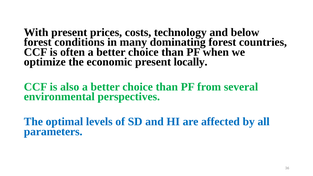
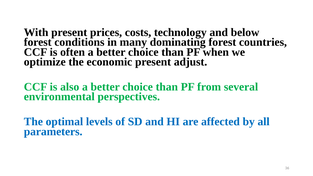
locally: locally -> adjust (191, 62)
